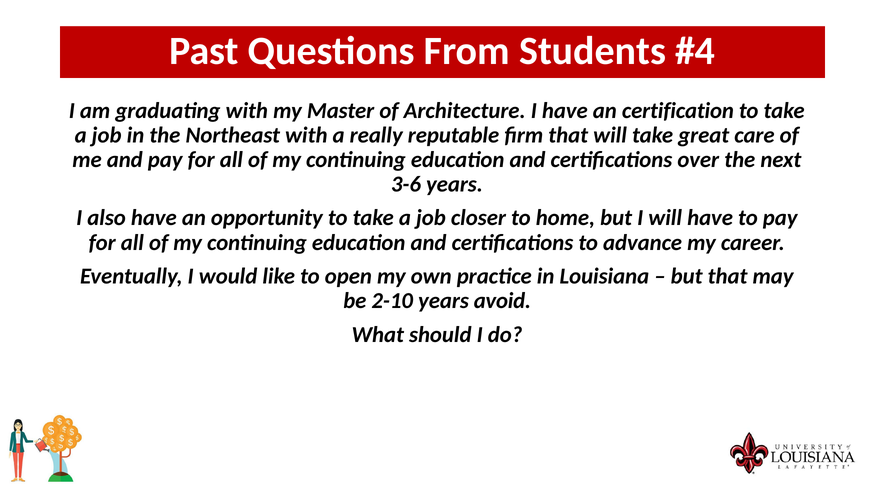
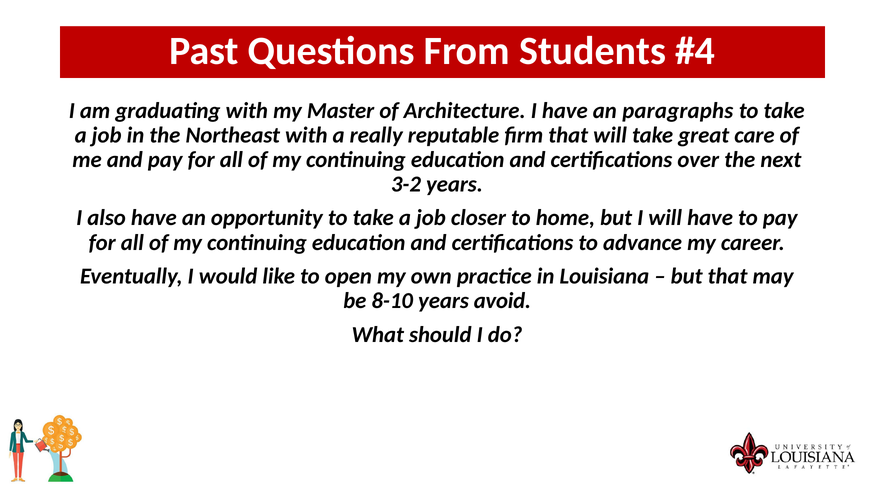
certification: certification -> paragraphs (678, 110)
3-6: 3-6 -> 3-2 (406, 184)
2-10: 2-10 -> 8-10 (392, 301)
